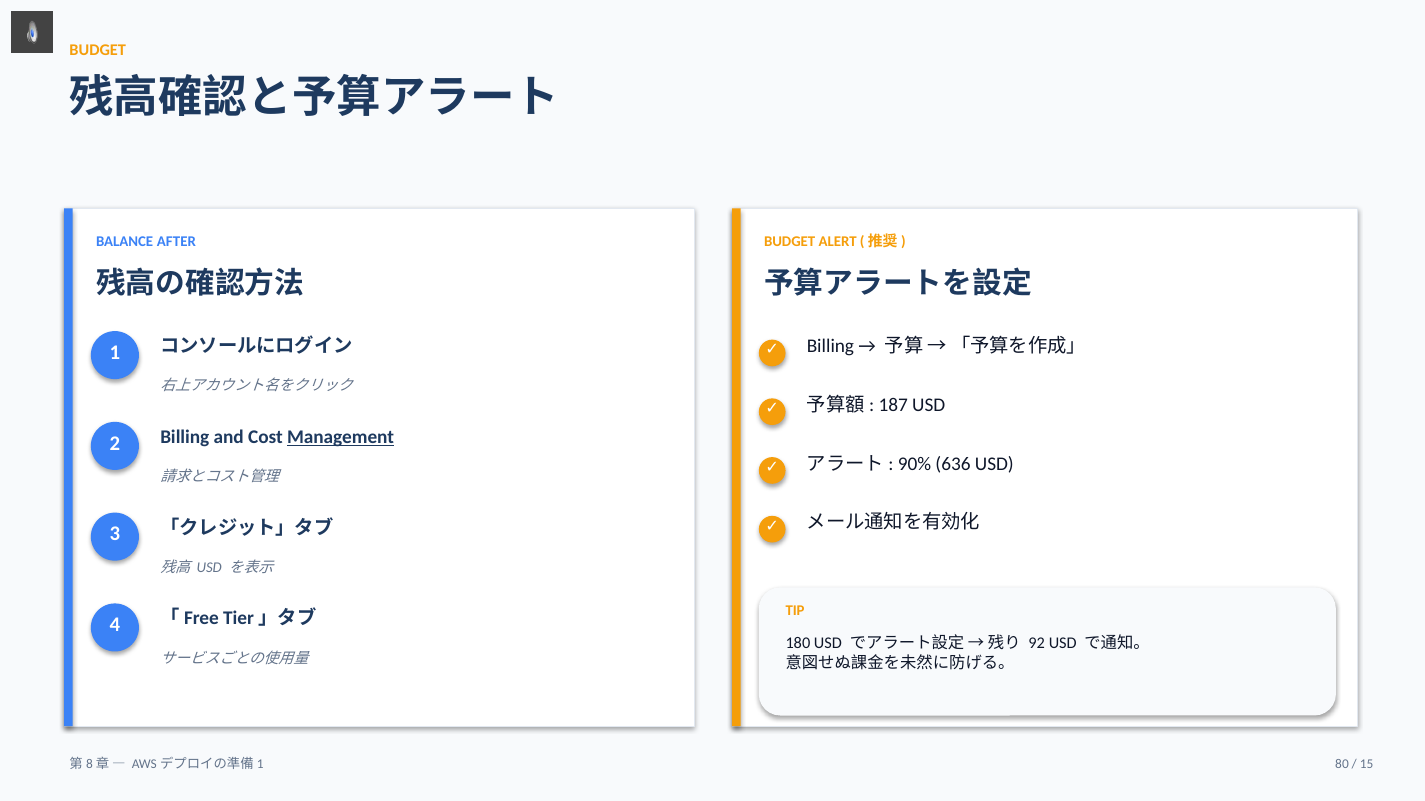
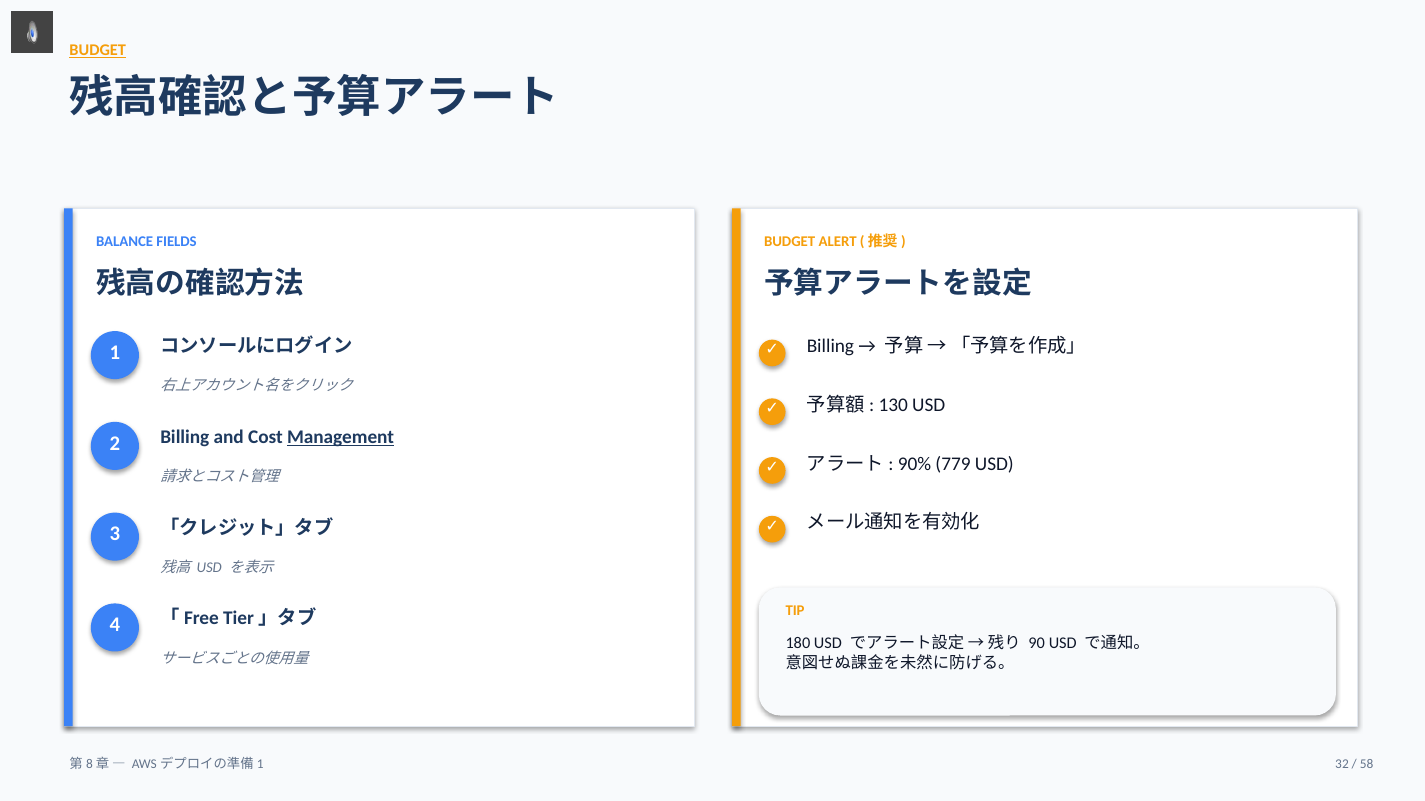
BUDGET underline: none -> present (98, 50)
AFTER: AFTER -> FIELDS (177, 242)
187: 187 -> 130 (893, 405)
636: 636 -> 779 (953, 464)
92: 92 -> 90 (1037, 644)
80: 80 -> 32 (1342, 765)
15: 15 -> 58 (1367, 765)
